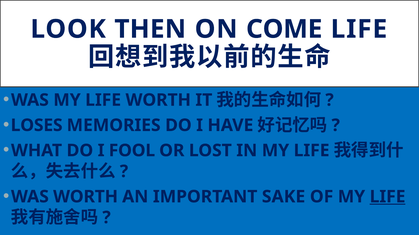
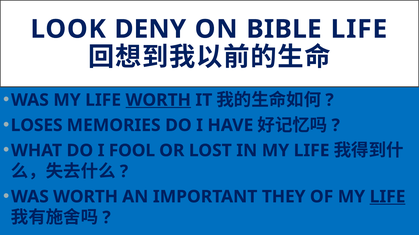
THEN: THEN -> DENY (150, 29)
COME: COME -> BIBLE (284, 29)
WORTH underline: none -> present (158, 100)
SAKE: SAKE -> THEY (284, 197)
